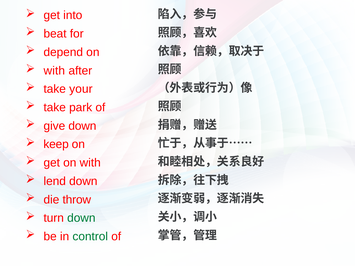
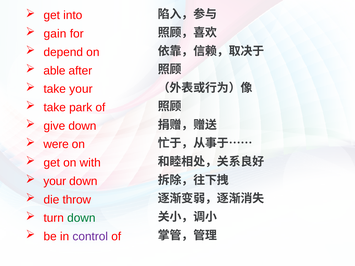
beat: beat -> gain (55, 34)
with: with -> able (54, 71)
keep: keep -> were (56, 144)
lend: lend -> your (55, 181)
control colour: green -> purple (90, 237)
